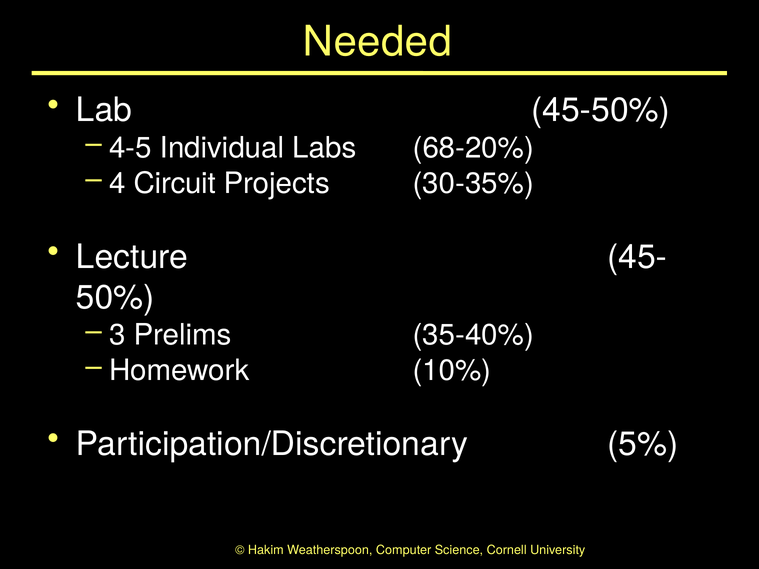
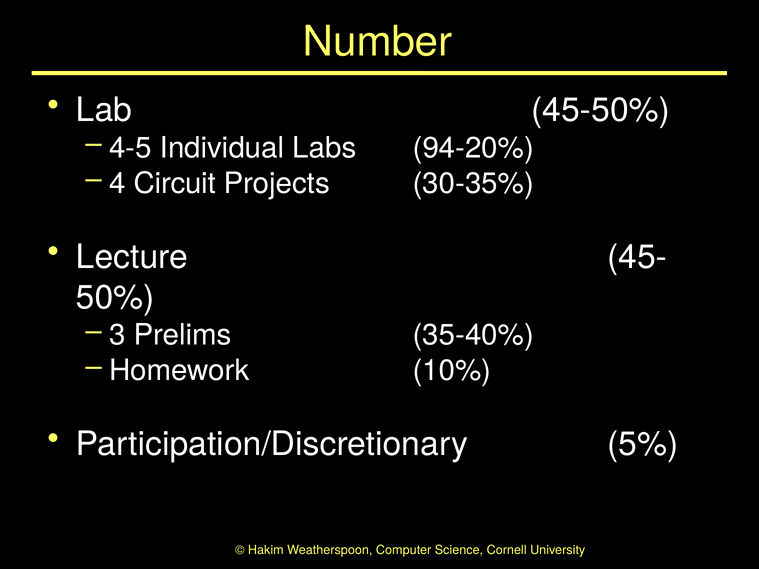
Needed: Needed -> Number (378, 42)
68-20%: 68-20% -> 94-20% (473, 148)
